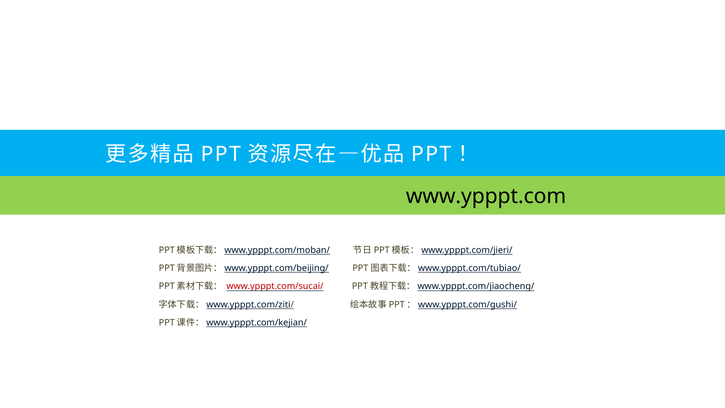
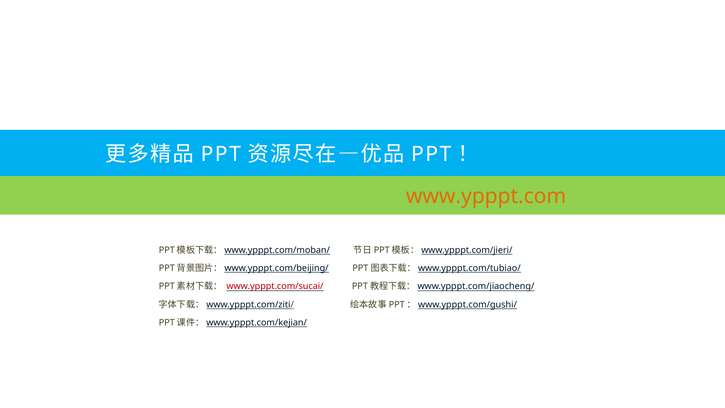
www.ypppt.com colour: black -> orange (486, 196)
